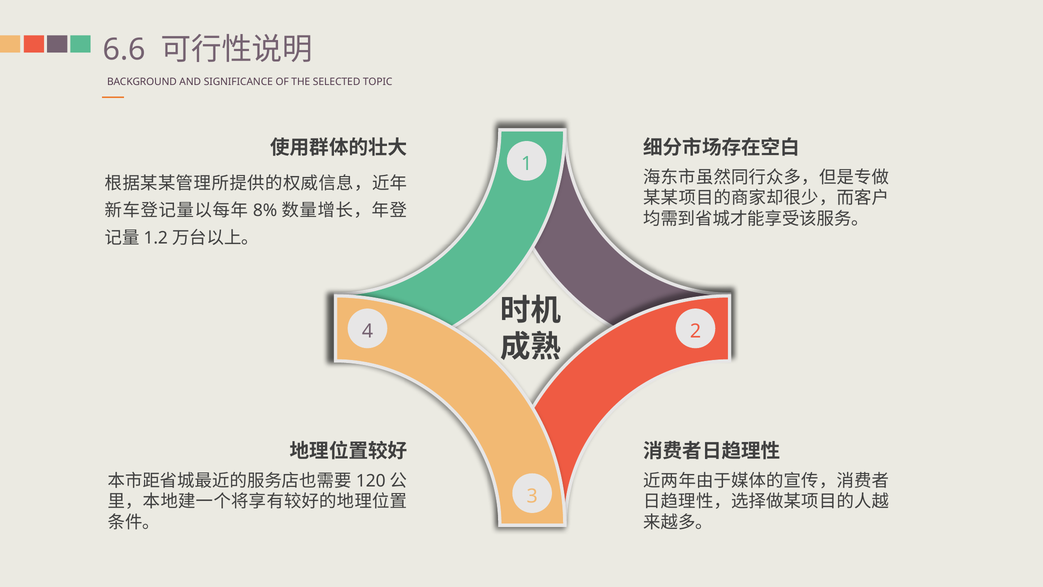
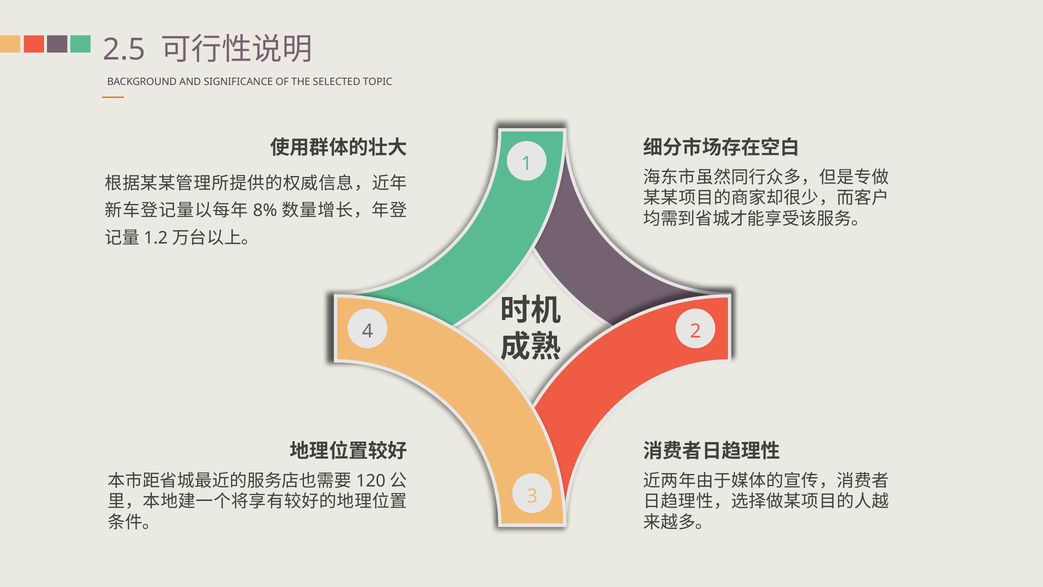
6.6: 6.6 -> 2.5 (124, 50)
